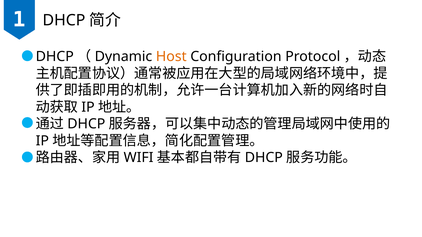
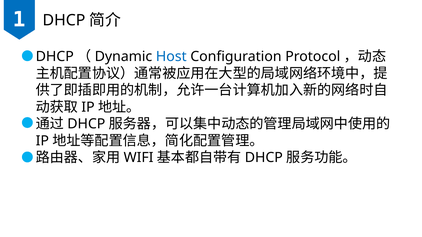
Host colour: orange -> blue (171, 57)
